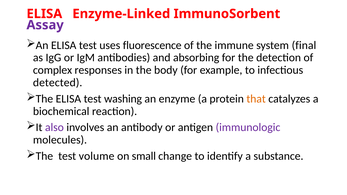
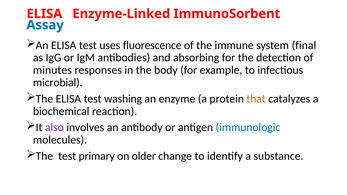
Assay colour: purple -> blue (45, 25)
complex: complex -> minutes (52, 70)
detected: detected -> microbial (58, 83)
immunologic colour: purple -> blue (248, 127)
volume: volume -> primary (97, 156)
small: small -> older (144, 156)
